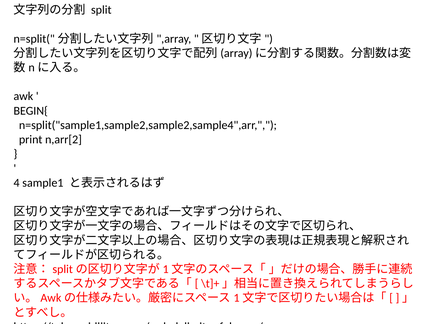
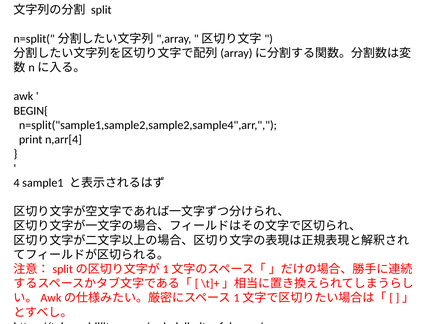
n,arr[2: n,arr[2 -> n,arr[4 (63, 139)
